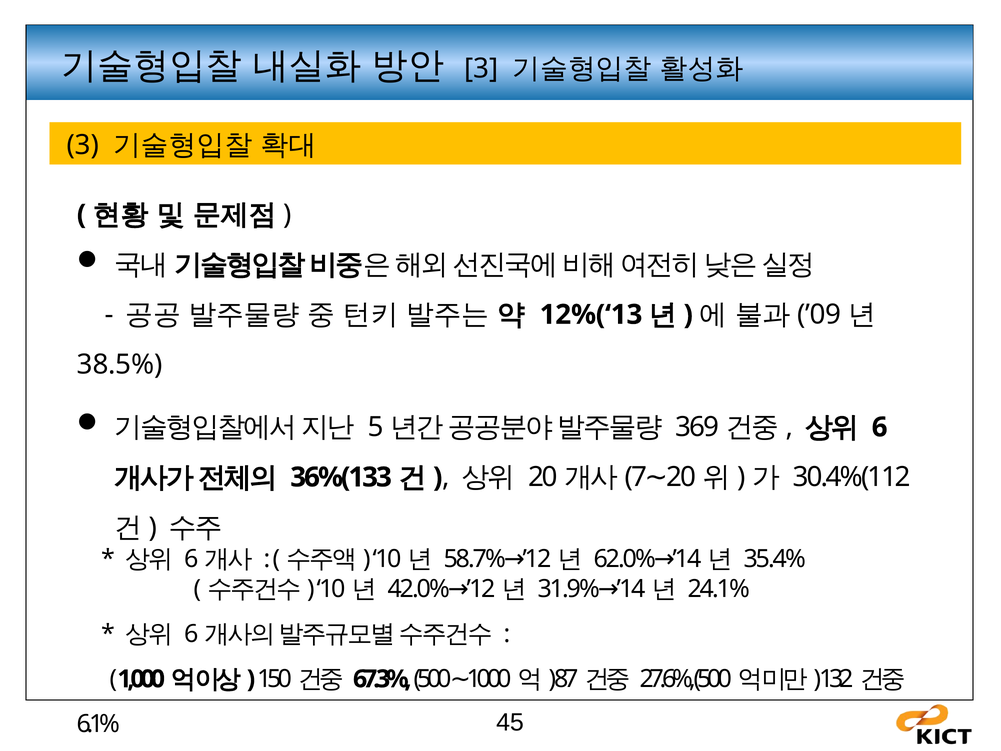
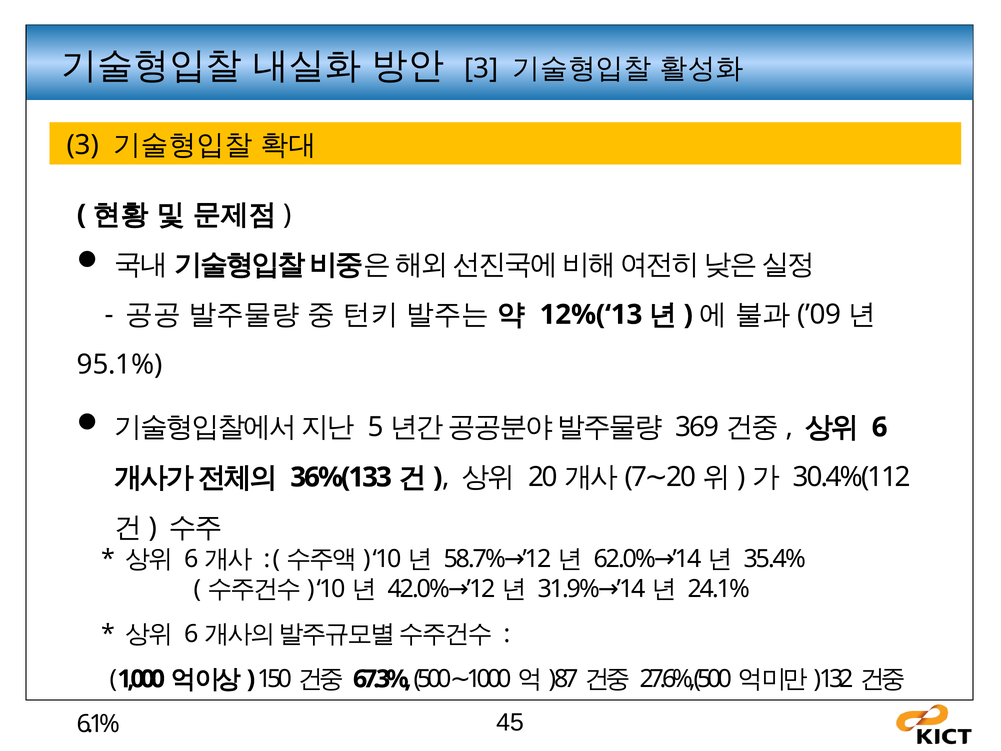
38.5%: 38.5% -> 95.1% (120, 365)
